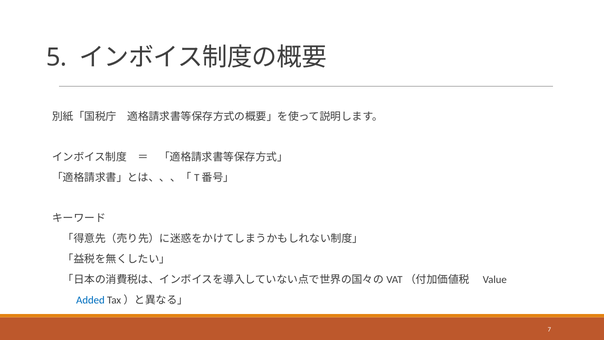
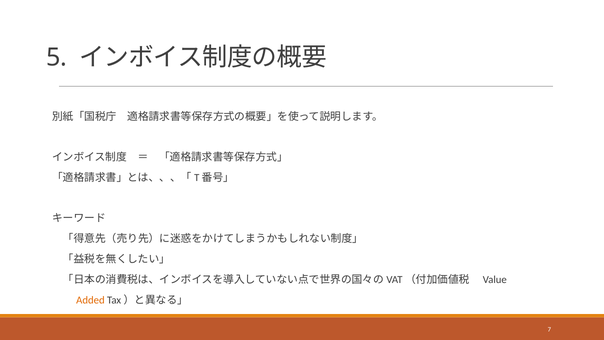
Added colour: blue -> orange (90, 300)
